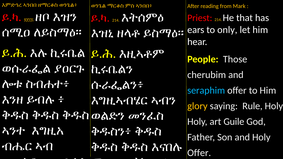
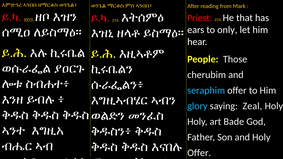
glory colour: yellow -> light blue (197, 106)
Rule: Rule -> Zeal (252, 106)
Guile: Guile -> Bade (234, 122)
